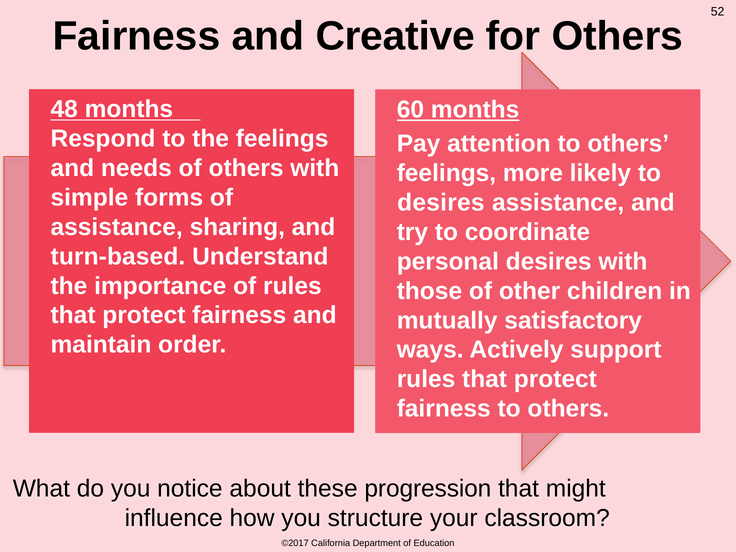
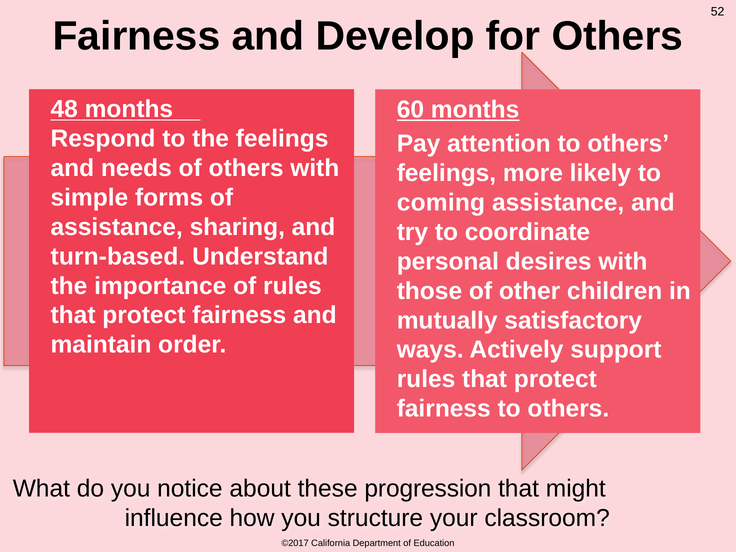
Creative: Creative -> Develop (395, 36)
desires: desires -> coming (441, 203)
